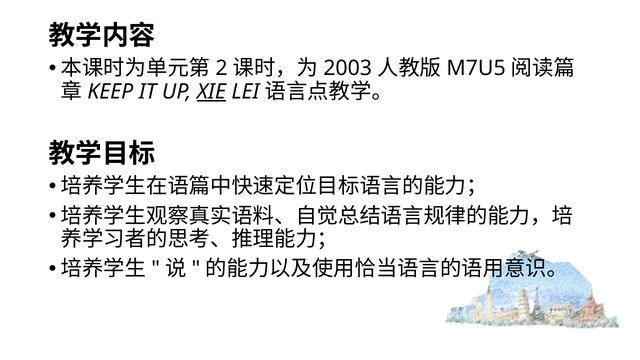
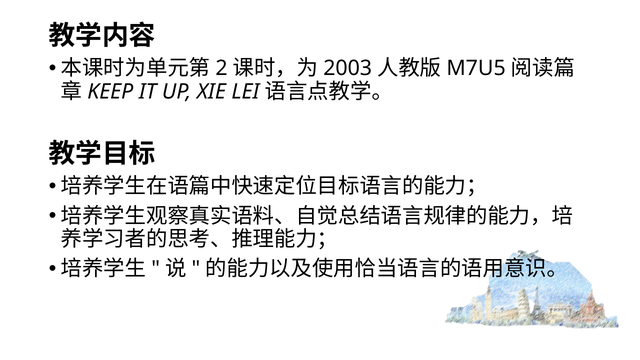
XIE underline: present -> none (211, 91)
